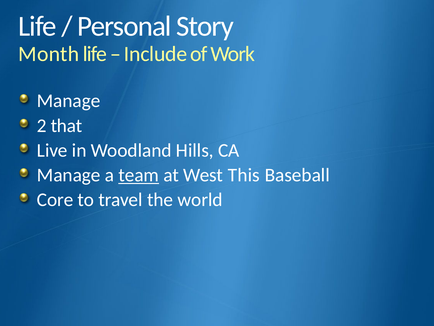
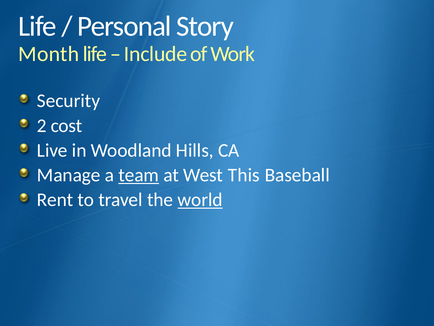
Manage: Manage -> Security (69, 101)
that: that -> cost (67, 125)
Core: Core -> Rent (55, 200)
world underline: none -> present (200, 200)
